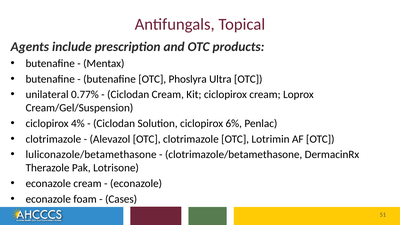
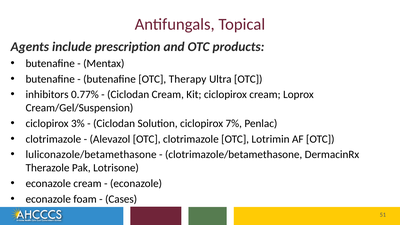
Phoslyra: Phoslyra -> Therapy (188, 79)
unilateral: unilateral -> inhibitors (47, 95)
4%: 4% -> 3% (78, 123)
6%: 6% -> 7% (234, 123)
